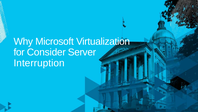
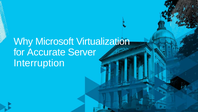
Consider: Consider -> Accurate (46, 52)
